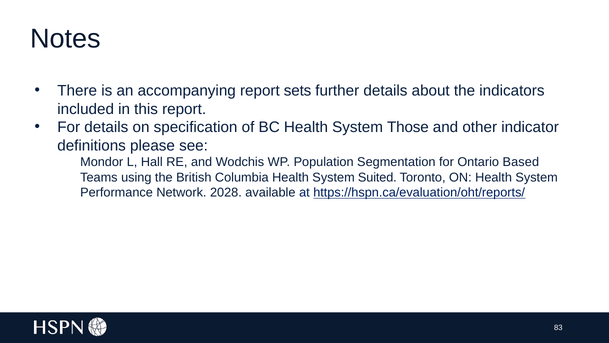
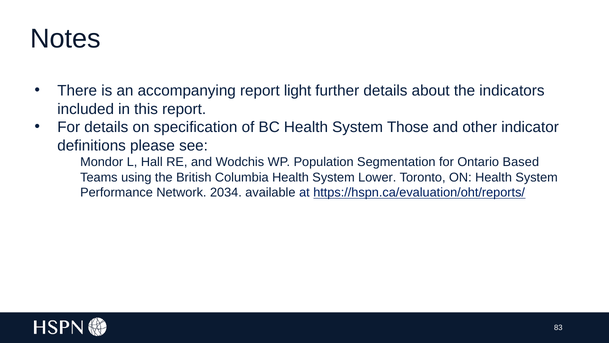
sets: sets -> light (298, 91)
Suited: Suited -> Lower (377, 177)
2028: 2028 -> 2034 (226, 192)
